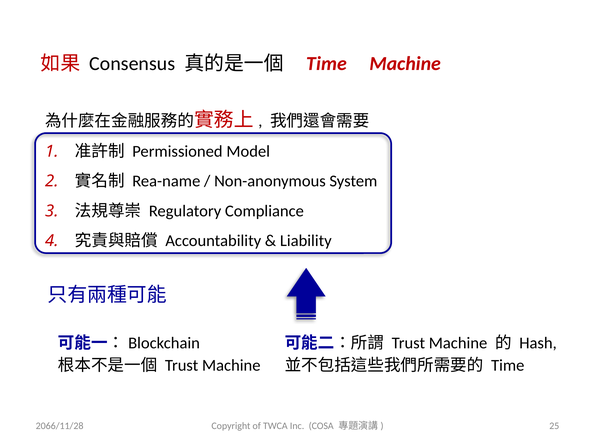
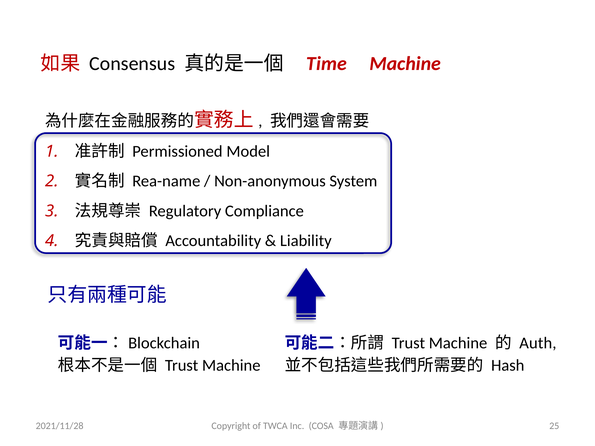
Hash: Hash -> Auth (538, 343)
Time: Time -> Hash (508, 366)
2066/11/28: 2066/11/28 -> 2021/11/28 (60, 426)
